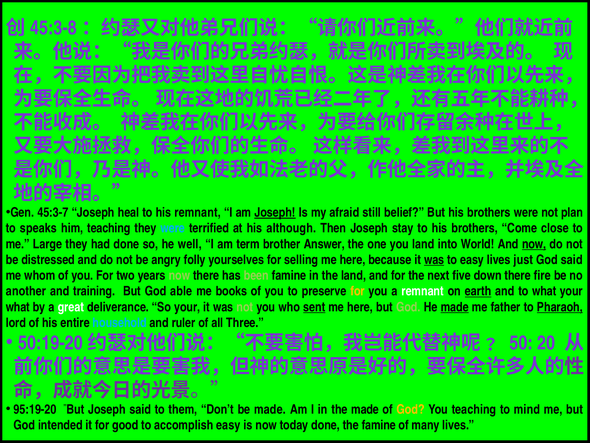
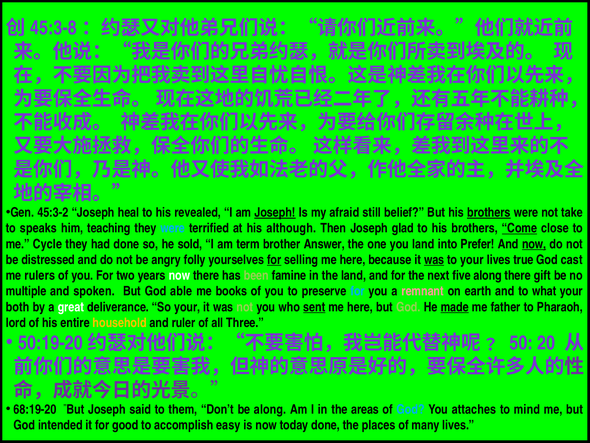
45:3-7: 45:3-7 -> 45:3-2 (53, 212)
his remnant: remnant -> revealed (198, 212)
brothers underline: none -> present (489, 212)
plan: plan -> take (572, 212)
stay: stay -> glad (403, 228)
Come underline: none -> present (519, 228)
Large: Large -> Cycle (47, 244)
well: well -> sold (190, 244)
World: World -> Prefer (478, 244)
for underline: none -> present (274, 260)
to easy: easy -> your (472, 260)
just: just -> true (524, 260)
God said: said -> cast (572, 260)
whom: whom -> rulers (40, 275)
now colour: light green -> white (179, 275)
five down: down -> along (488, 275)
fire: fire -> gift (542, 275)
another: another -> multiple (26, 291)
training: training -> spoken (94, 291)
for colour: yellow -> light blue (358, 291)
remnant colour: white -> pink (423, 291)
earth underline: present -> none (478, 291)
what: what -> both (18, 307)
Pharaoh underline: present -> none (560, 307)
household colour: light blue -> yellow (120, 322)
95:19-20: 95:19-20 -> 68:19-20 (35, 409)
be made: made -> along (270, 409)
the made: made -> areas (365, 409)
God colour: yellow -> light blue (411, 409)
You teaching: teaching -> attaches (474, 409)
done the famine: famine -> places (379, 425)
